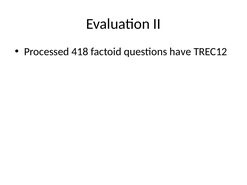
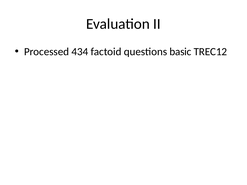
418: 418 -> 434 (80, 52)
have: have -> basic (180, 52)
